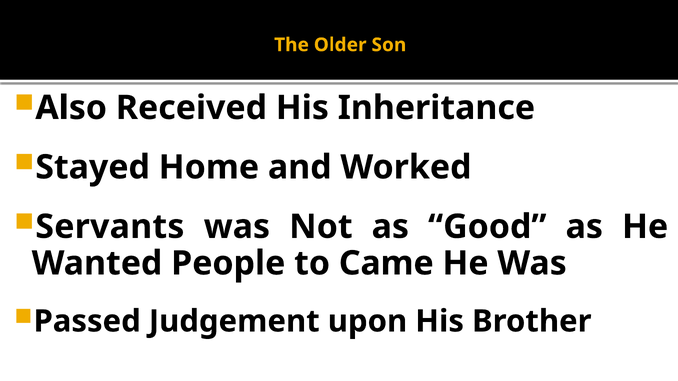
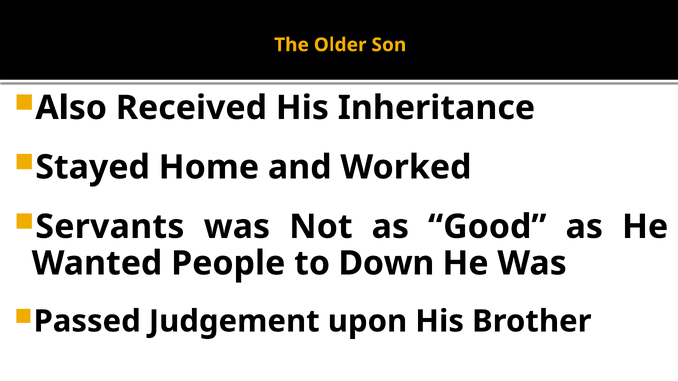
Came: Came -> Down (386, 264)
